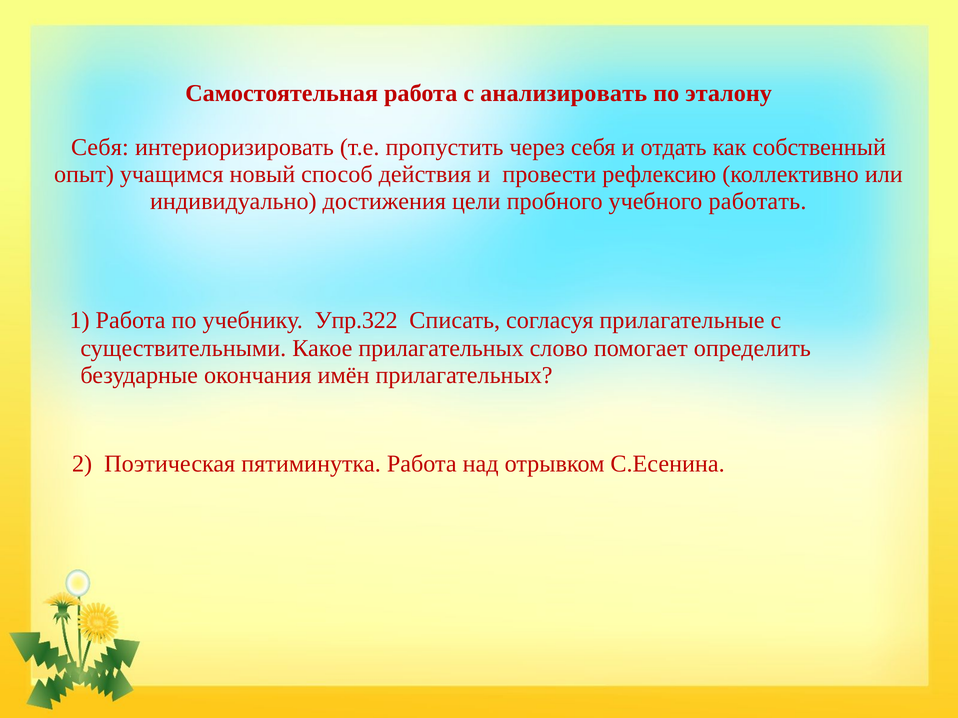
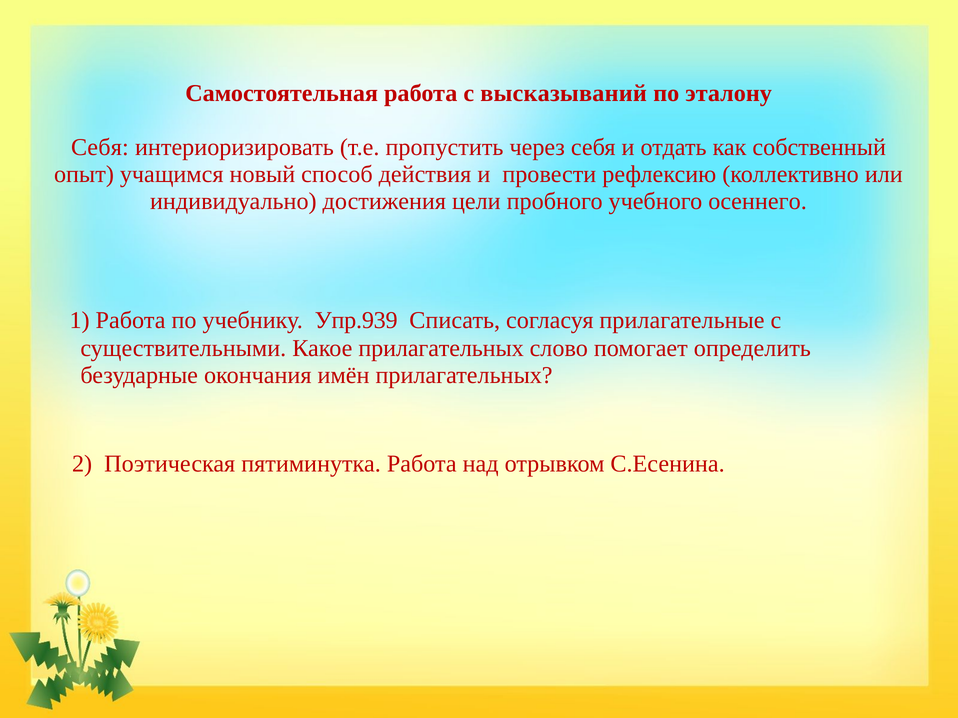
анализировать: анализировать -> высказываний (564, 93)
работать: работать -> осеннего (758, 201)
Упр.322: Упр.322 -> Упр.939 (356, 321)
